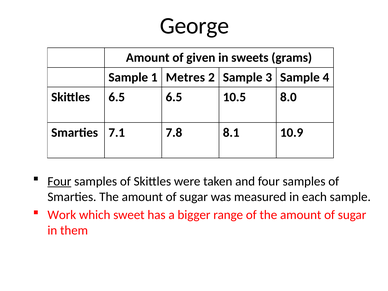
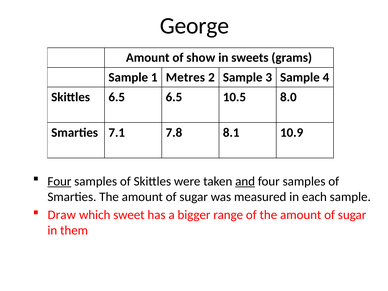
given: given -> show (201, 58)
and underline: none -> present (245, 181)
Work: Work -> Draw (62, 215)
